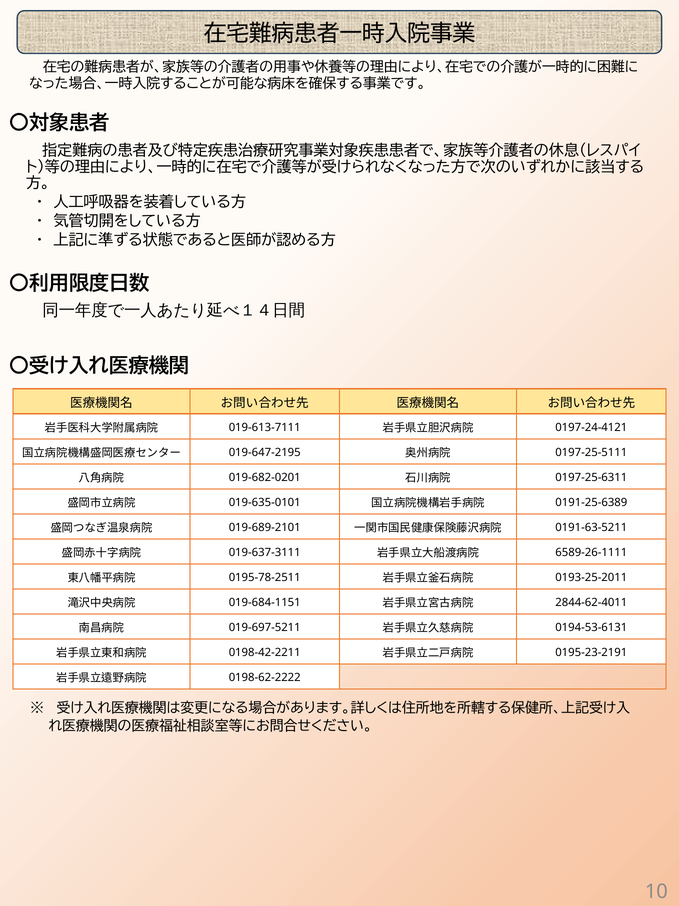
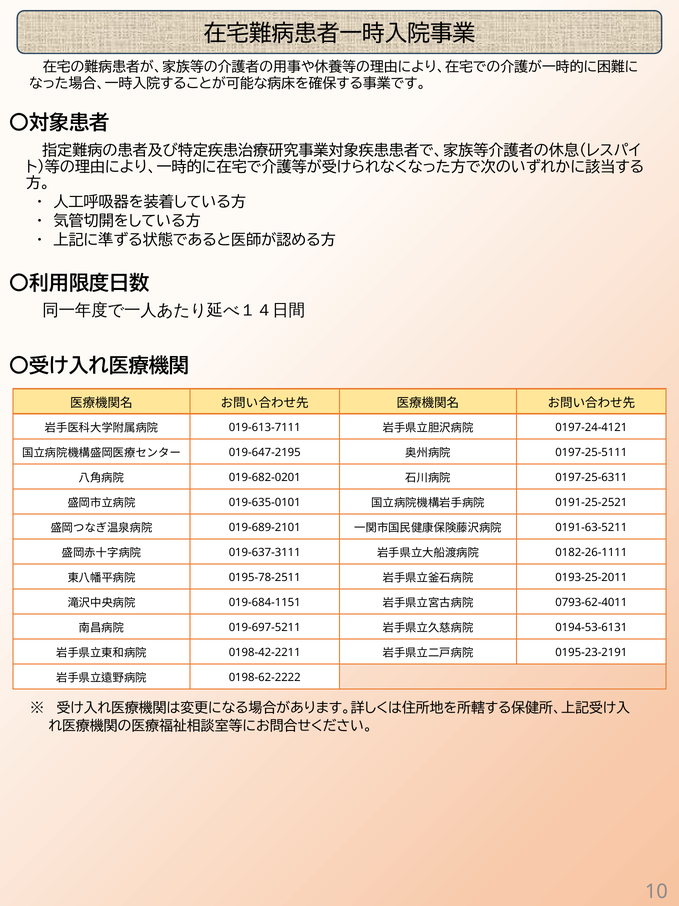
0191-25-6389: 0191-25-6389 -> 0191-25-2521 (591, 502)
6589-26-1111: 6589-26-1111 -> 0182-26-1111 (591, 552)
2844-62-4011: 2844-62-4011 -> 0793-62-4011 (591, 602)
